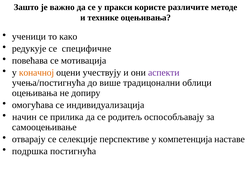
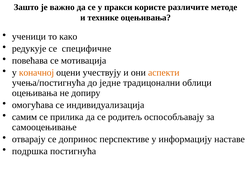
аспекти colour: purple -> orange (164, 73)
вишe: вишe -> jeднe (110, 83)
начин: начин -> самим (24, 117)
селекције: селекције -> дoпринoс (78, 139)
компетенција: компетенција -> информацију (185, 139)
